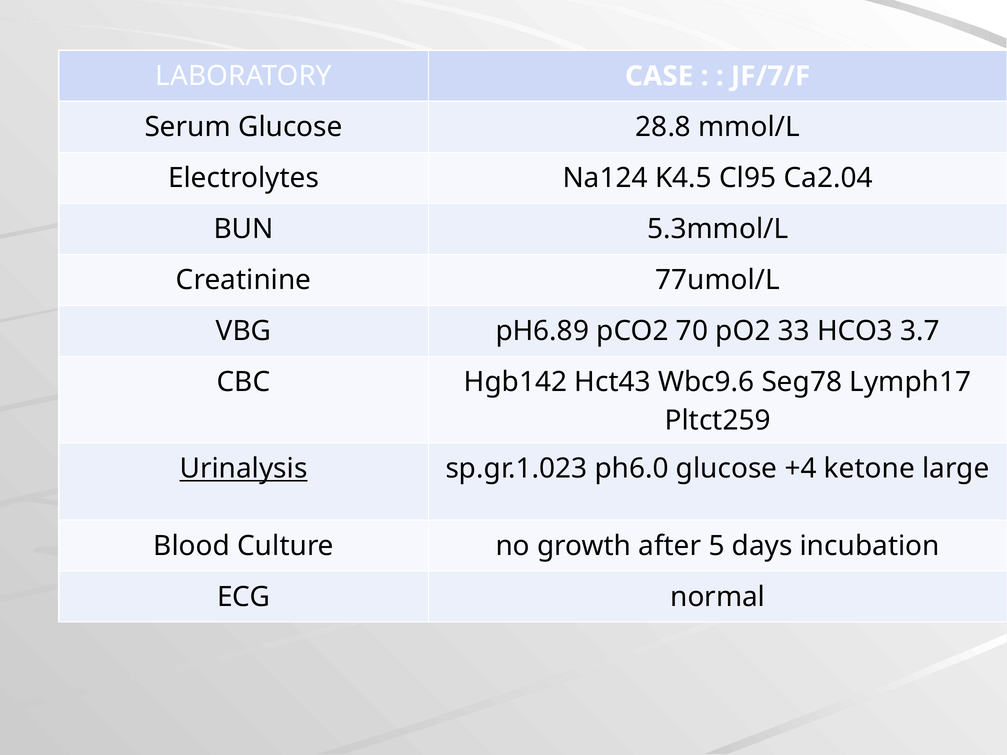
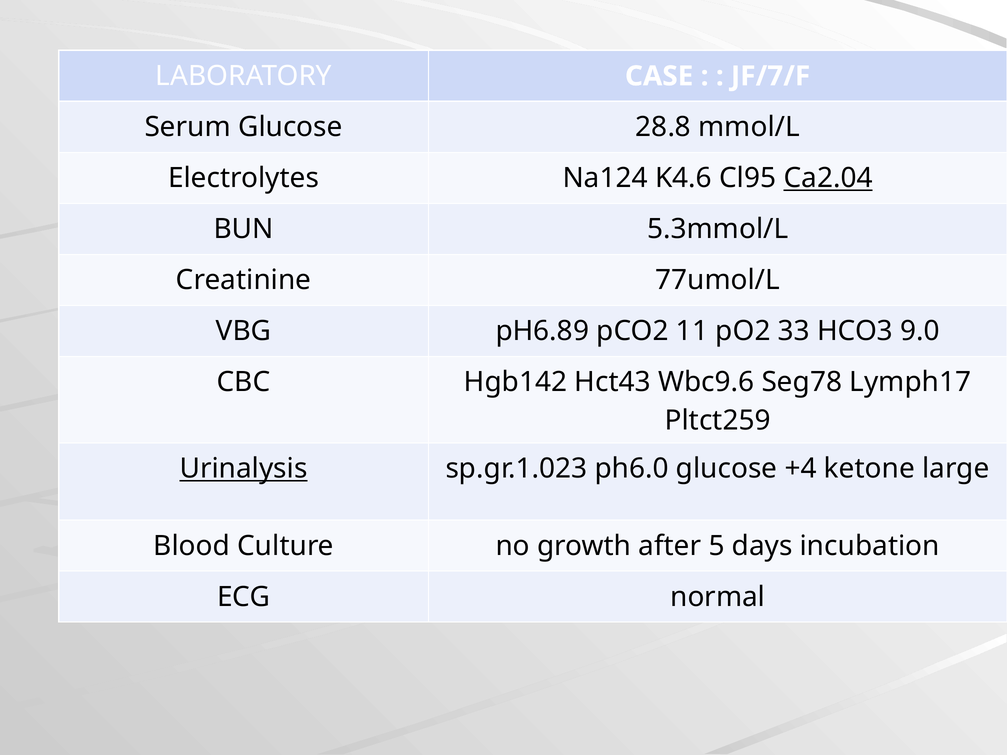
K4.5: K4.5 -> K4.6 (684, 178)
Ca2.04 underline: none -> present (828, 178)
70: 70 -> 11 (692, 331)
3.7: 3.7 -> 9.0 (920, 331)
